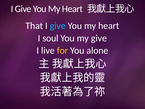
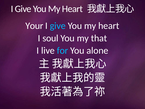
That: That -> Your (34, 26)
my give: give -> that (99, 38)
for colour: yellow -> light blue (62, 50)
